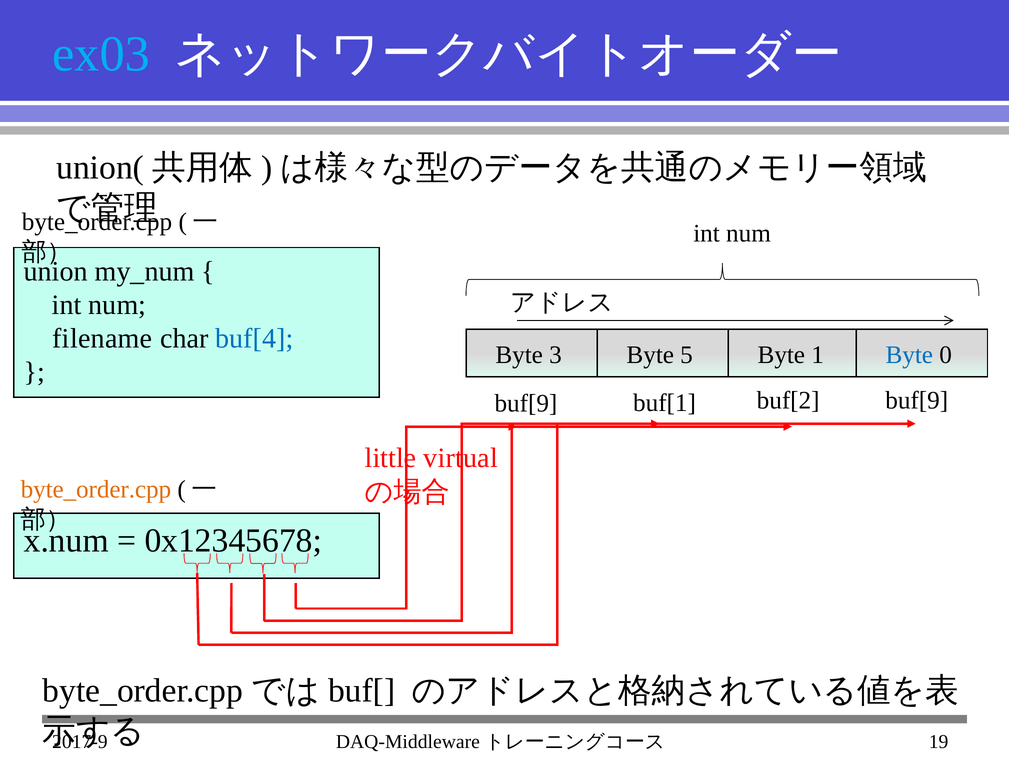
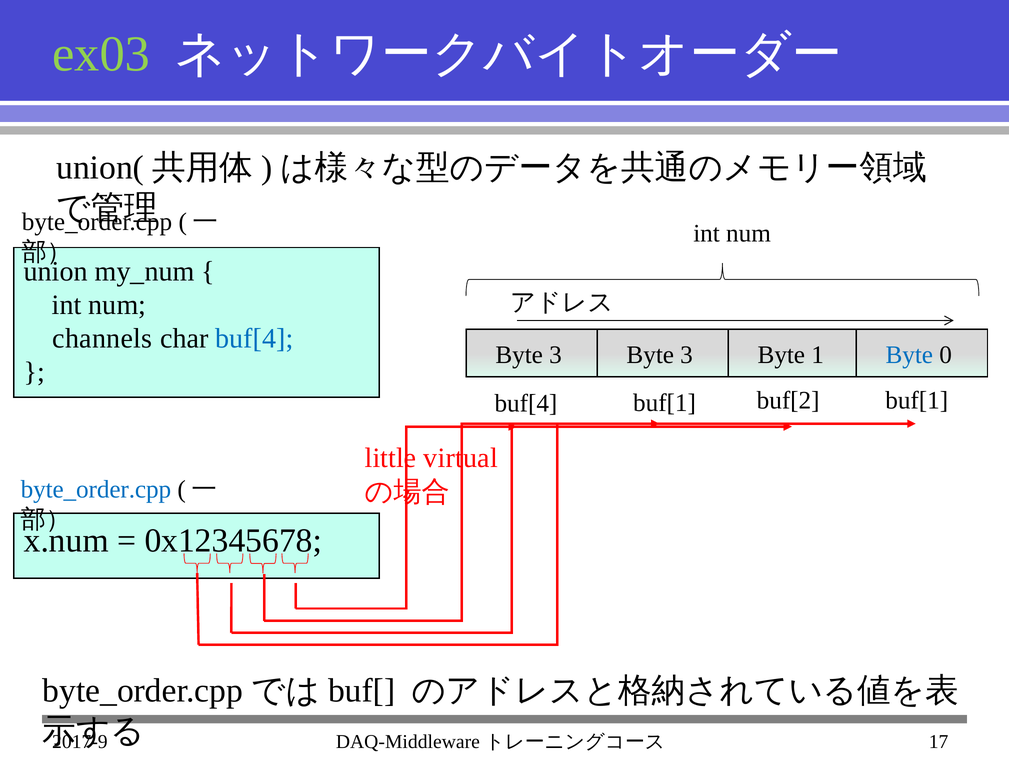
ex03 colour: light blue -> light green (101, 54)
filename: filename -> channels (102, 338)
3 Byte 5: 5 -> 3 (687, 355)
buf[9: buf[9 -> buf[4 (526, 403)
buf[2 buf[9: buf[9 -> buf[1 (917, 400)
byte_order.cpp colour: orange -> blue (96, 489)
19: 19 -> 17 (939, 741)
